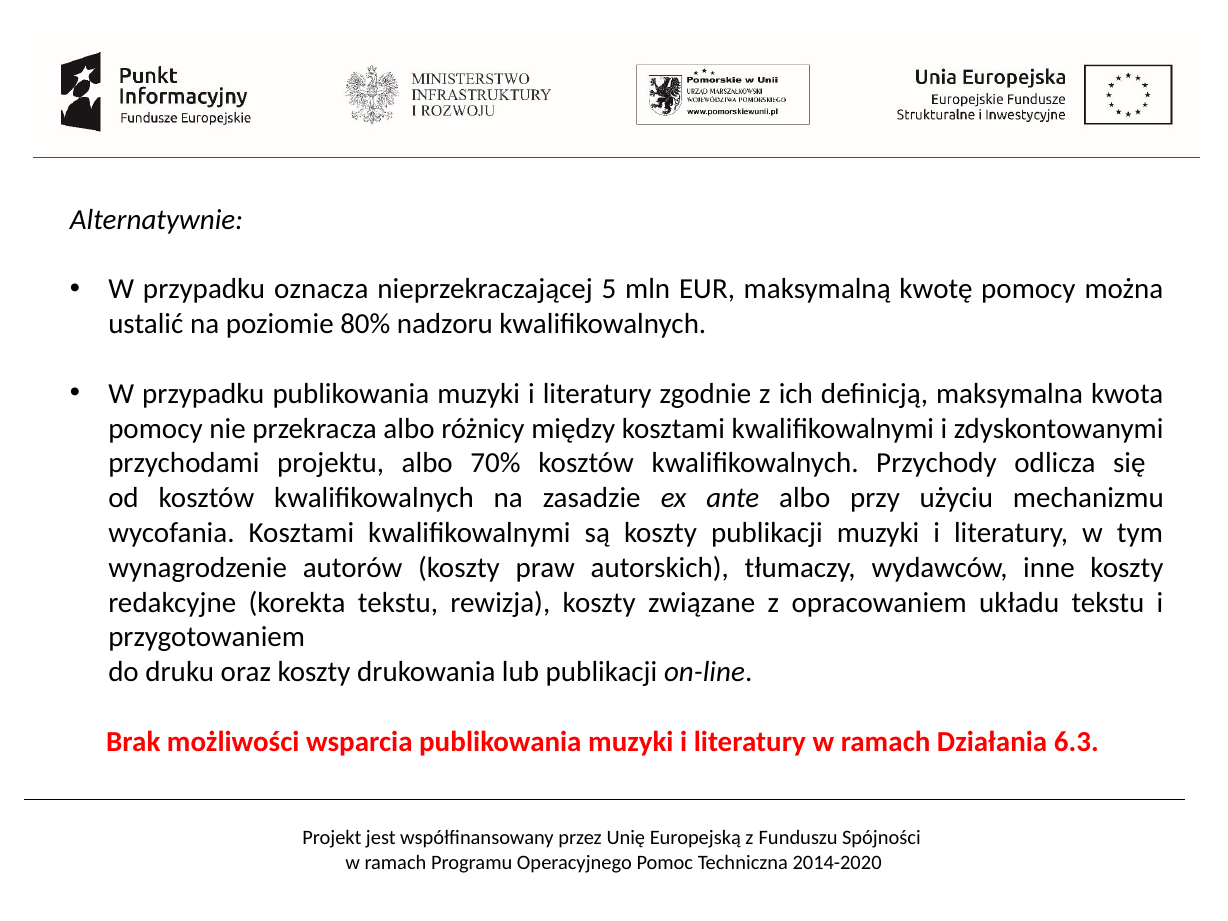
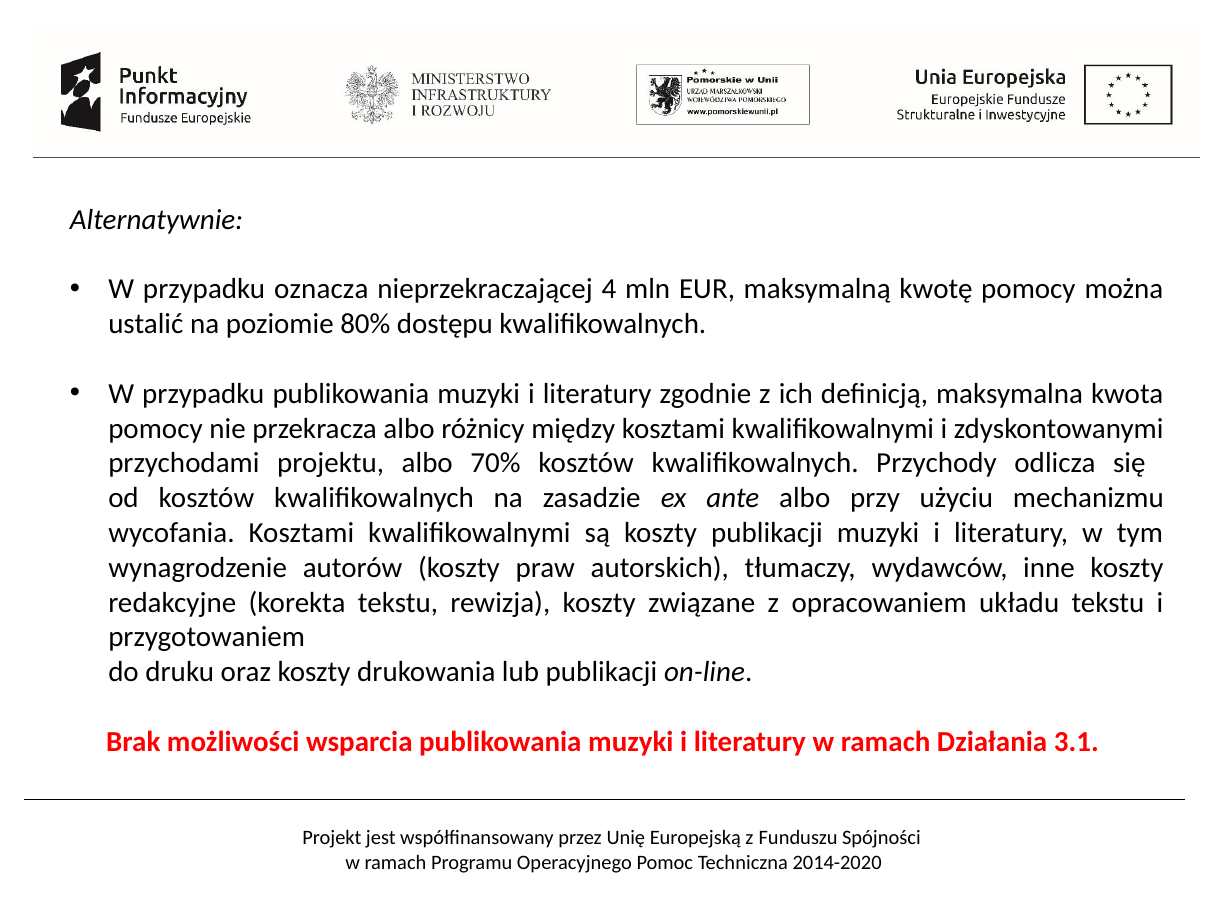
5: 5 -> 4 (609, 289)
nadzoru: nadzoru -> dostępu (445, 324)
6.3: 6.3 -> 3.1 (1076, 742)
